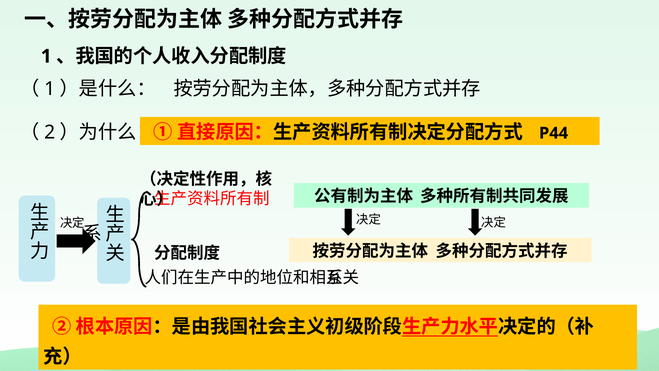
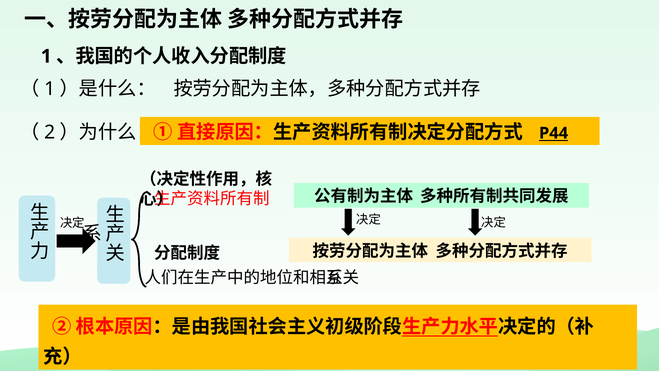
P44 underline: none -> present (554, 133)
